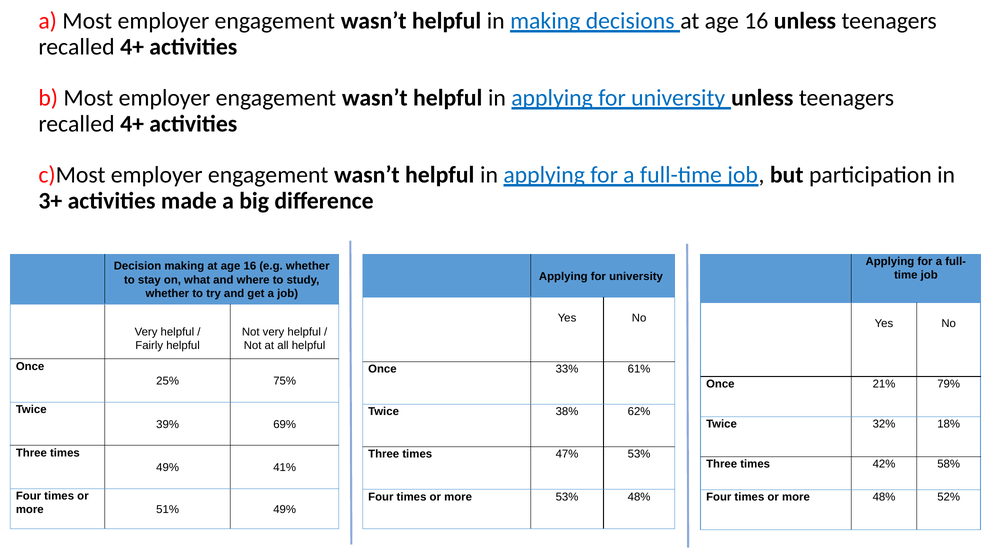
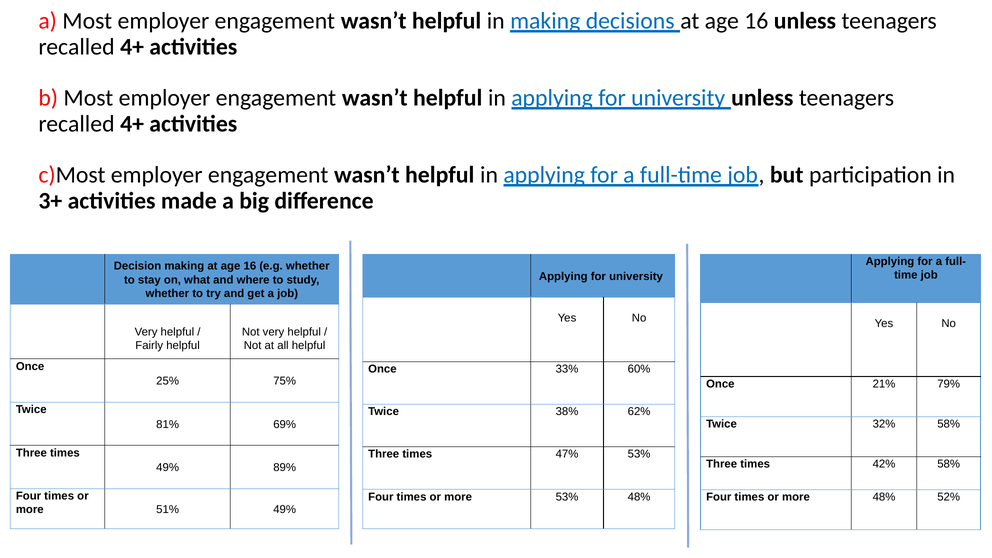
61%: 61% -> 60% (639, 369)
32% 18%: 18% -> 58% (949, 424)
39%: 39% -> 81% (168, 424)
41%: 41% -> 89% (285, 468)
